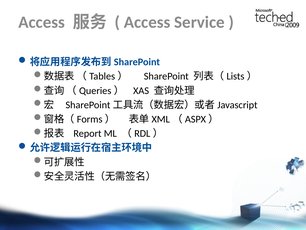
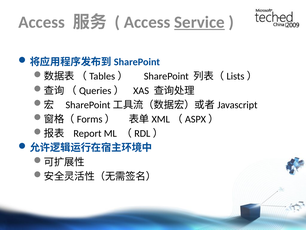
Service underline: none -> present (199, 22)
